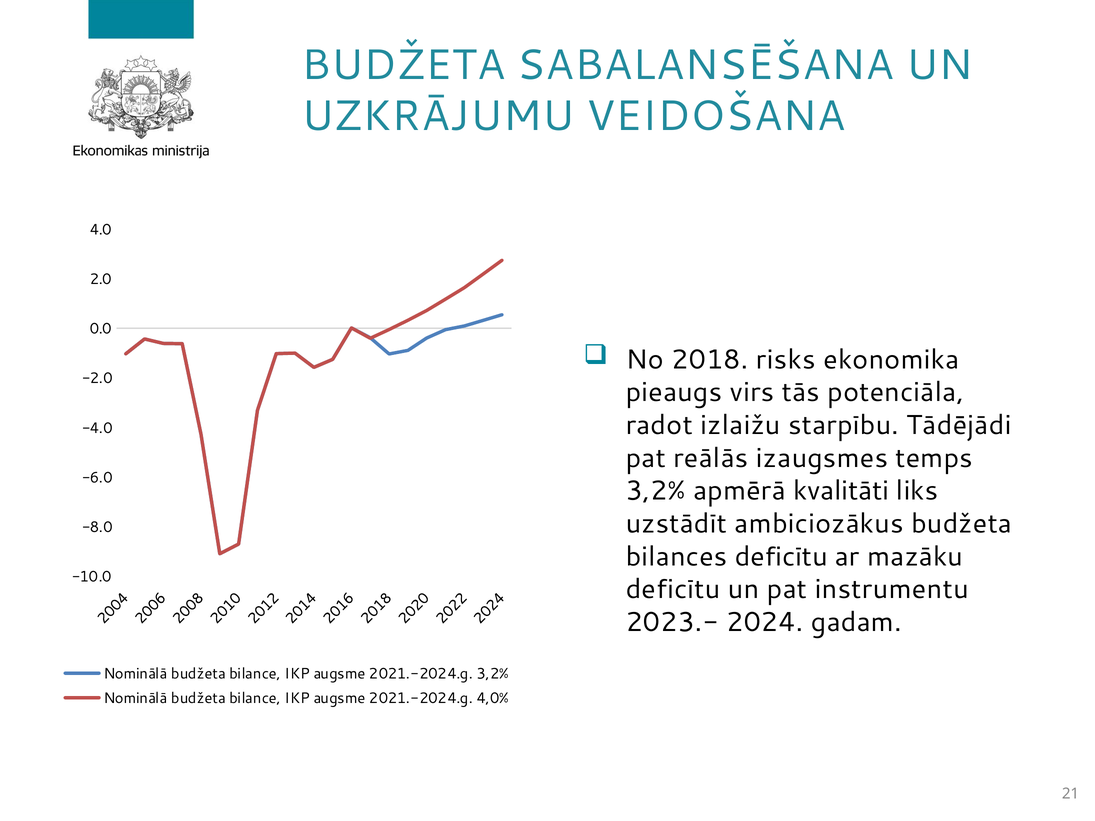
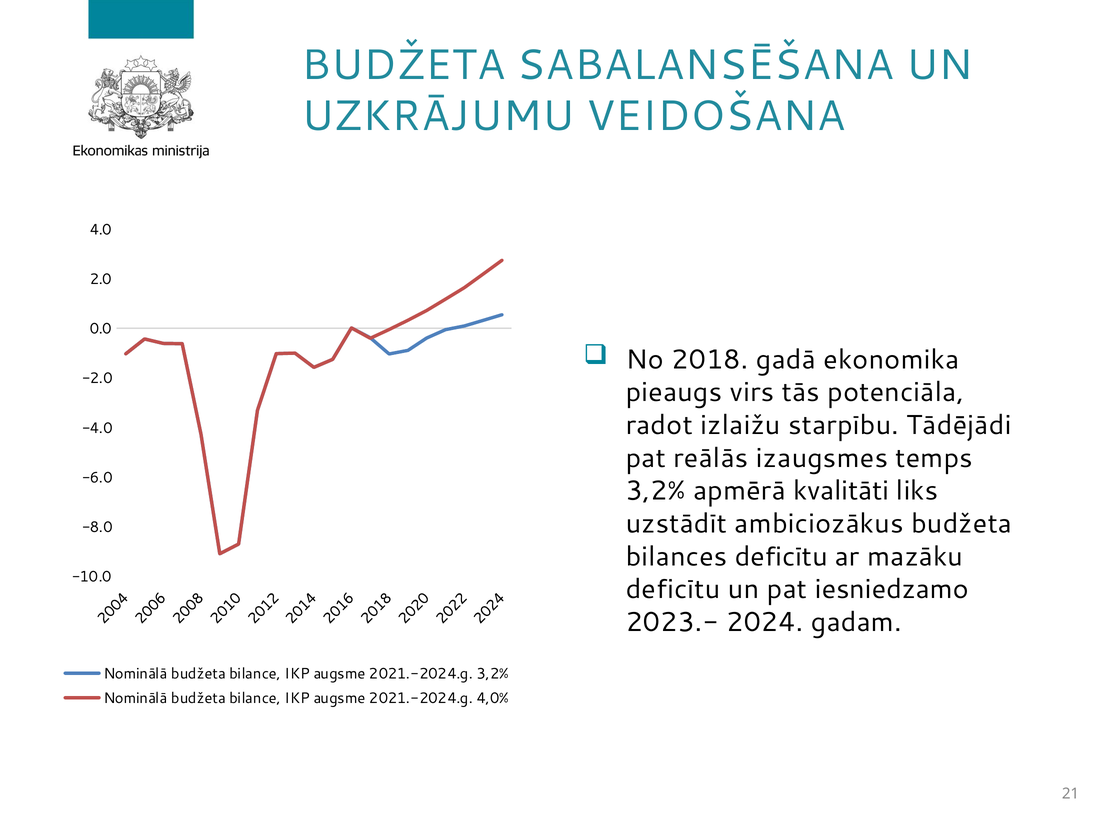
risks: risks -> gadā (786, 360)
instrumentu: instrumentu -> iesniedzamo (892, 590)
